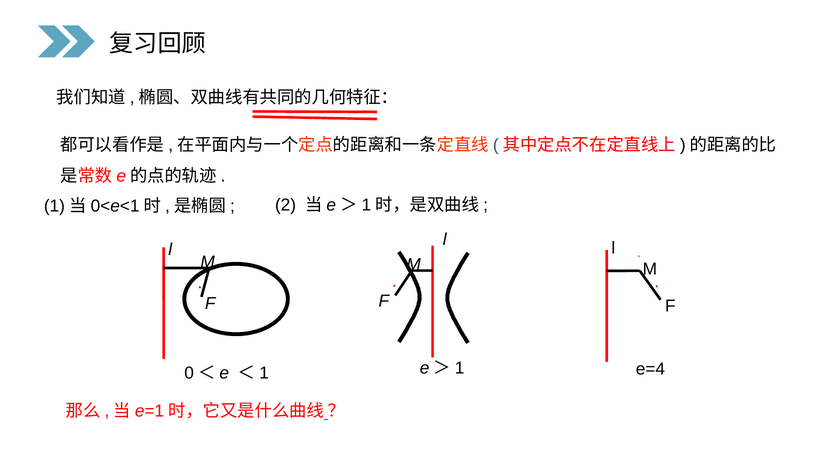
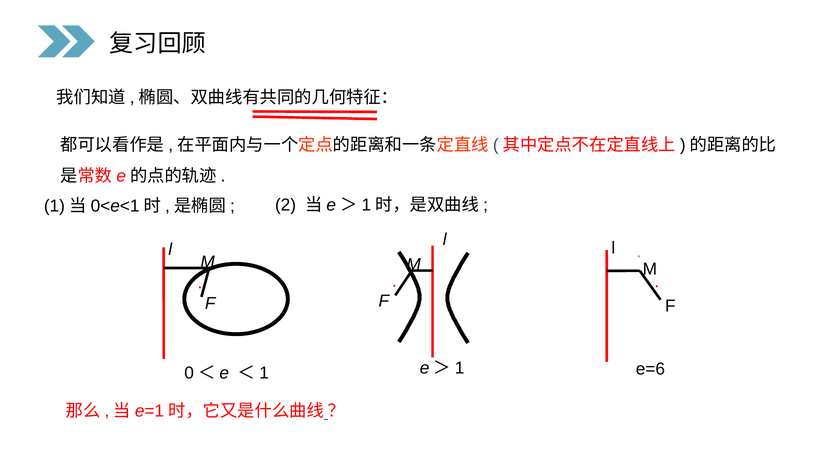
e=4: e=4 -> e=6 (650, 369)
